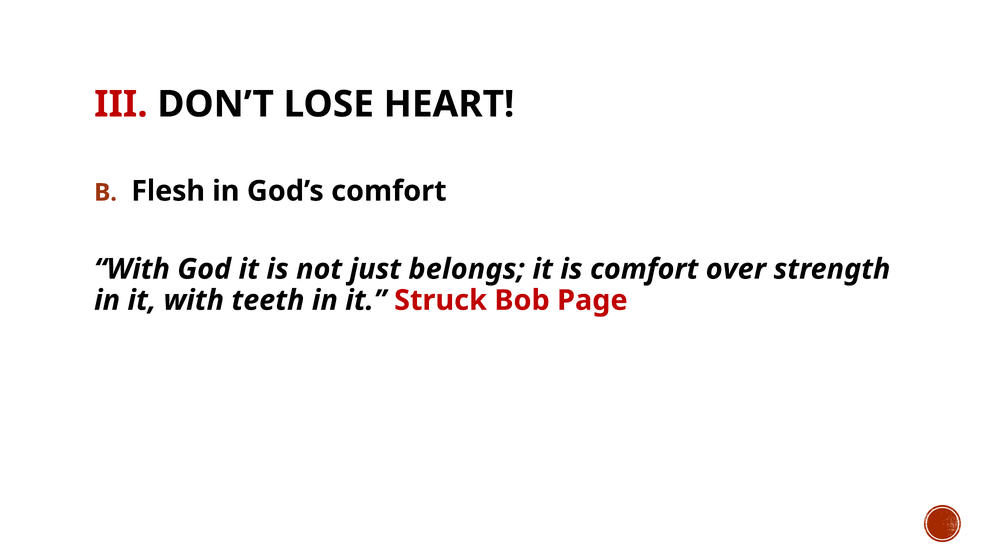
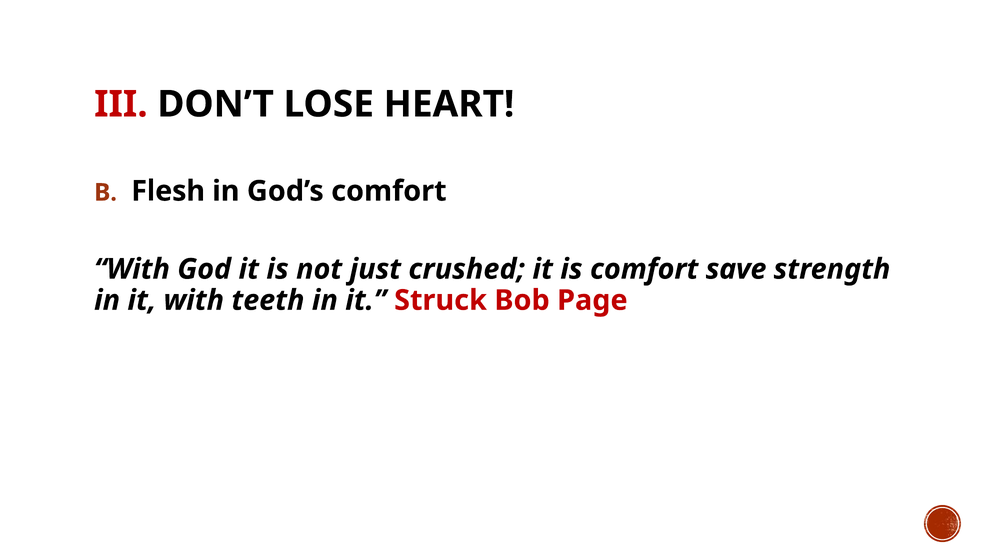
belongs: belongs -> crushed (467, 269)
over: over -> save (736, 269)
